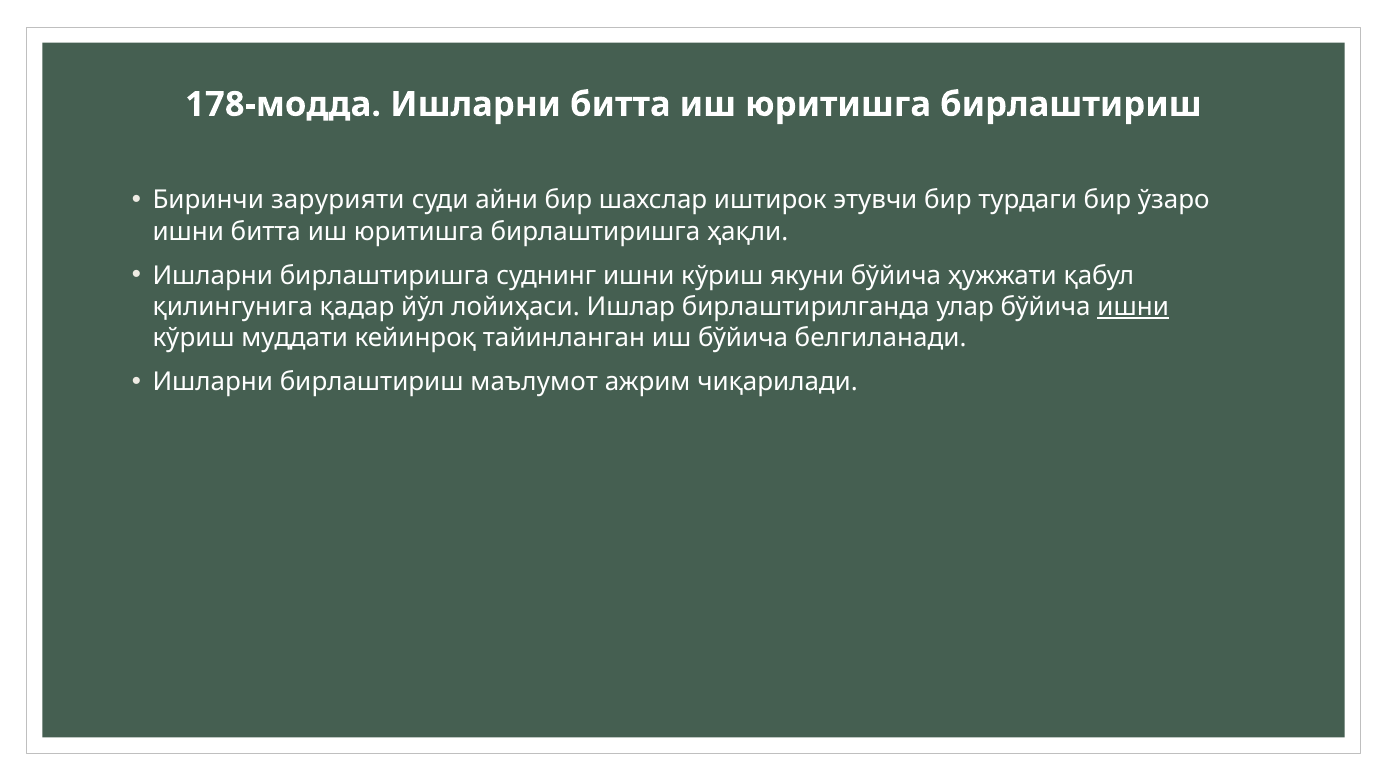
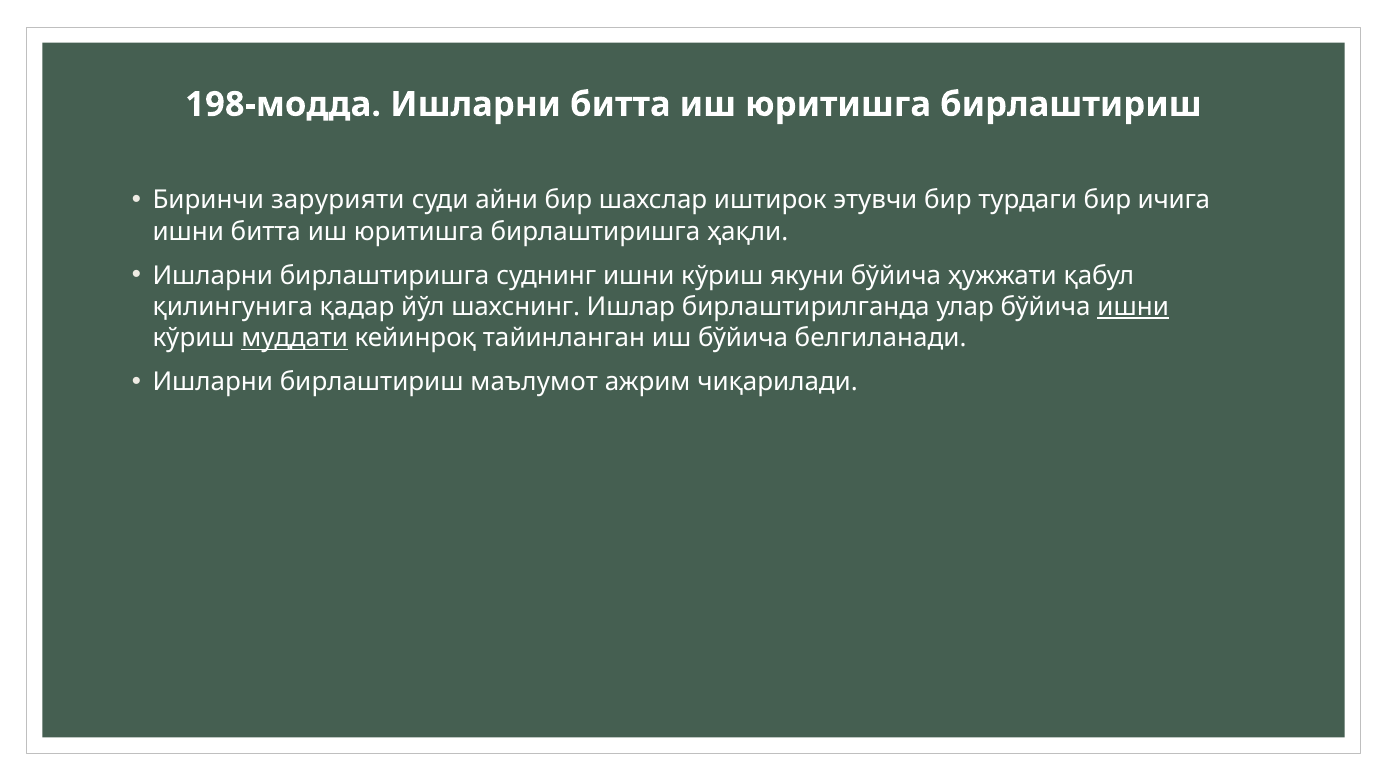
178-модда: 178-модда -> 198-модда (283, 104)
ўзаро: ўзаро -> ичига (1174, 200)
лойиҳаси: лойиҳаси -> шахснинг (516, 307)
муддати underline: none -> present (295, 338)
